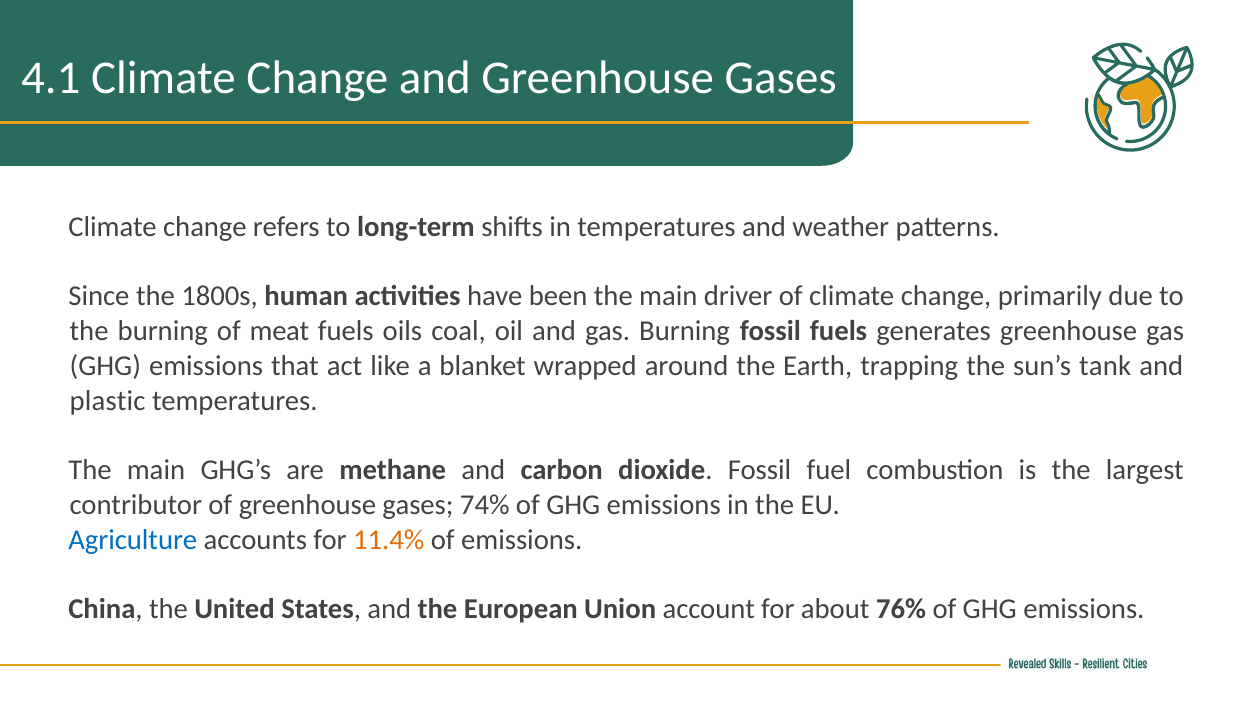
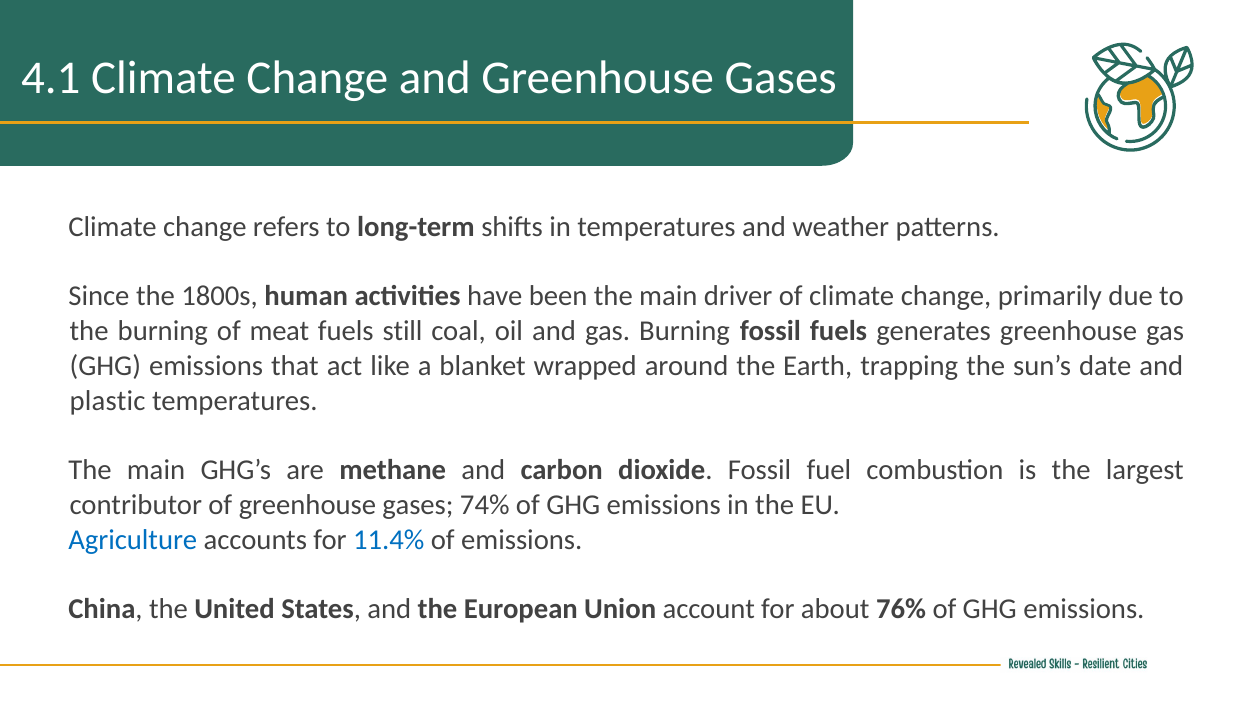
oils: oils -> still (403, 331)
tank: tank -> date (1105, 366)
11.4% colour: orange -> blue (389, 540)
